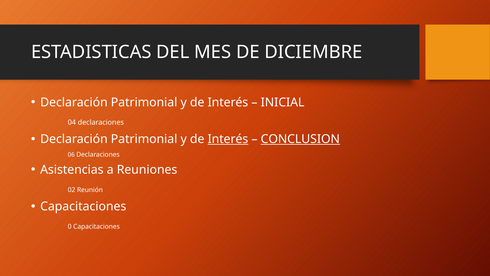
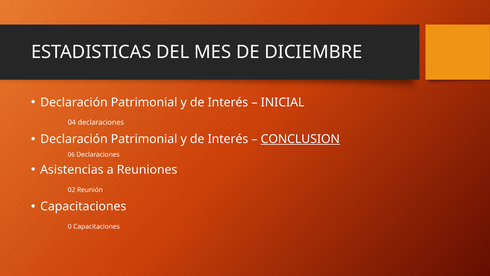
Interés underline: present -> none (228, 139)
